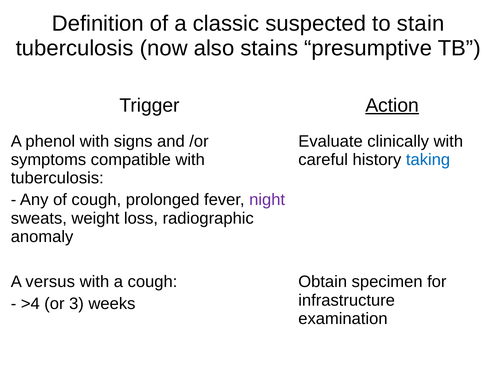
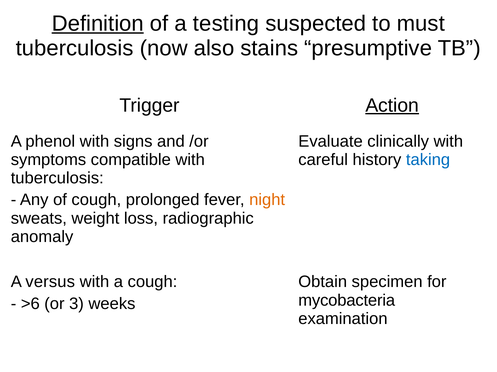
Definition underline: none -> present (98, 24)
classic: classic -> testing (226, 24)
stain: stain -> must (421, 24)
night colour: purple -> orange (267, 200)
infrastructure: infrastructure -> mycobacteria (347, 301)
>4: >4 -> >6 (30, 304)
